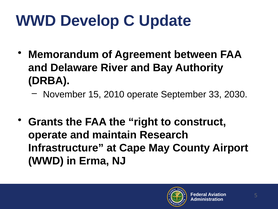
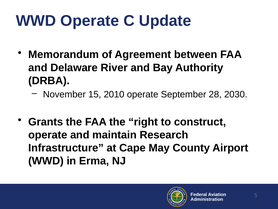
WWD Develop: Develop -> Operate (90, 21)
33: 33 -> 28 (215, 94)
